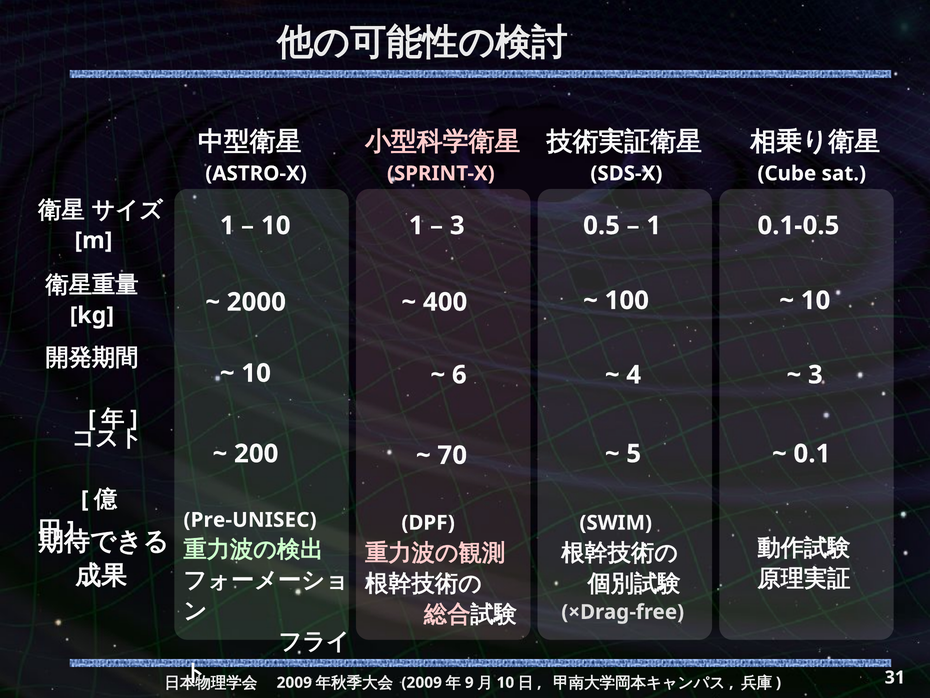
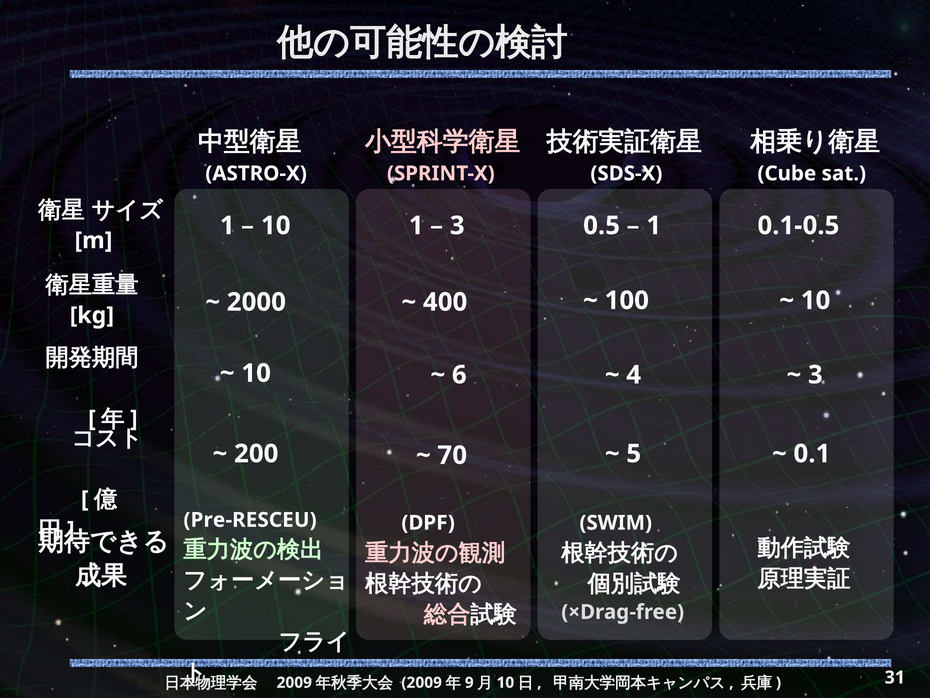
Pre-UNISEC: Pre-UNISEC -> Pre-RESCEU (250, 520)
